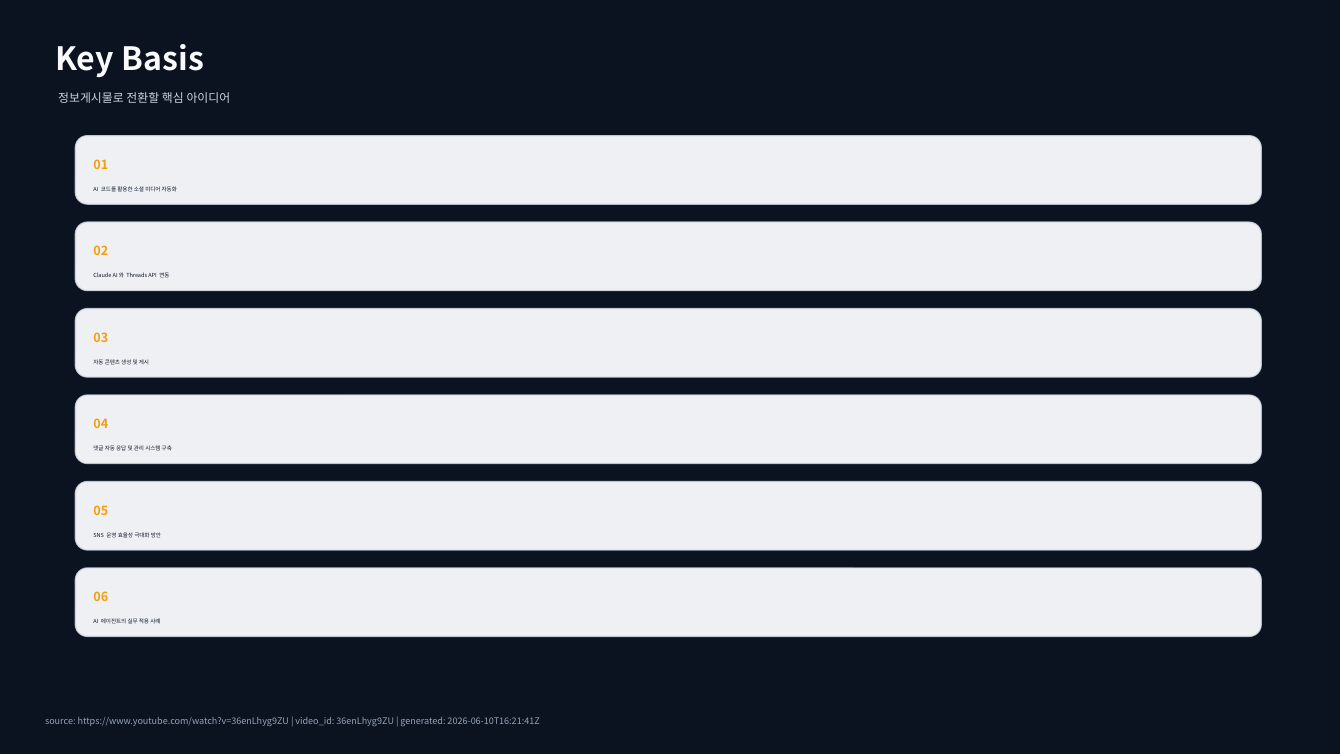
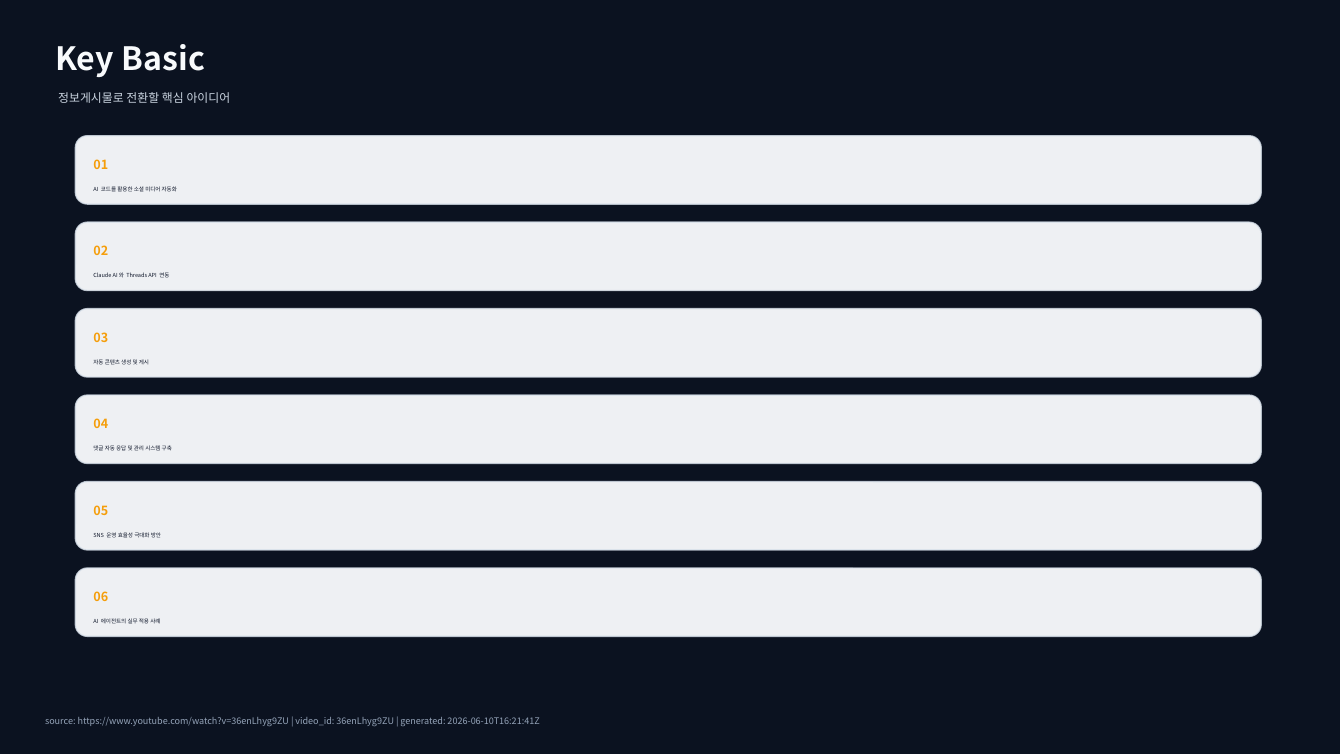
Basis: Basis -> Basic (163, 60)
